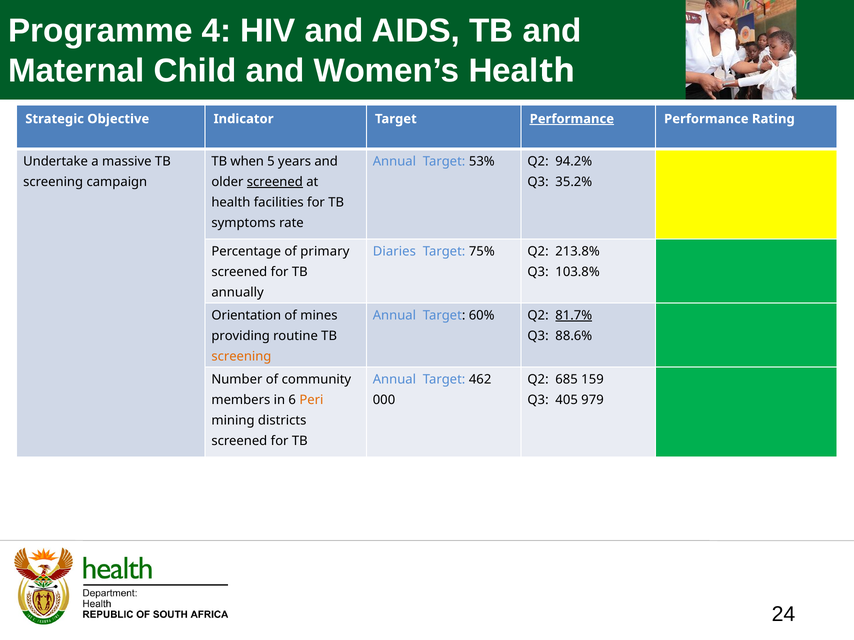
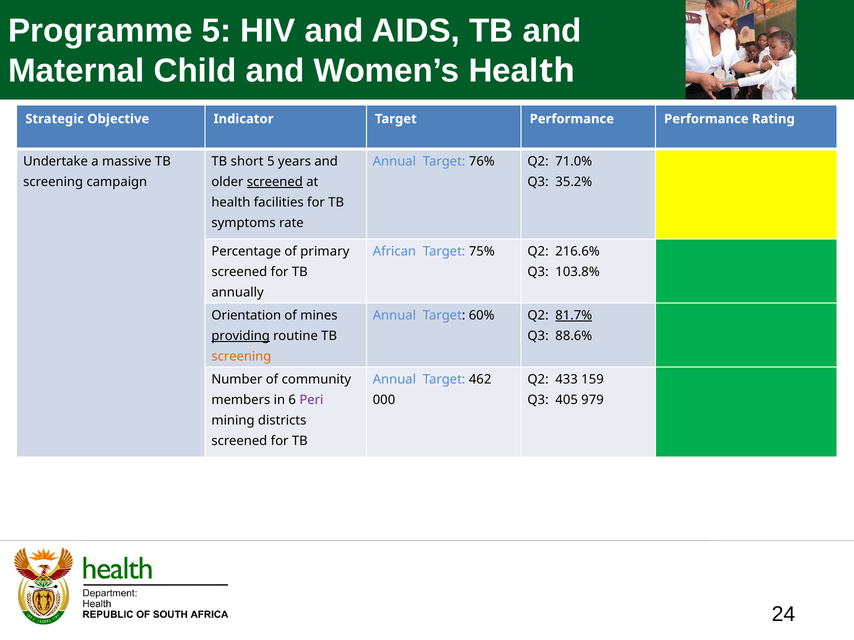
Programme 4: 4 -> 5 (216, 31)
Performance underline: present -> none (572, 119)
when: when -> short (247, 162)
53%: 53% -> 76% (482, 162)
94.2%: 94.2% -> 71.0% (574, 162)
Diaries: Diaries -> African (394, 252)
213.8%: 213.8% -> 216.6% (578, 252)
providing underline: none -> present (241, 336)
685: 685 -> 433 (567, 380)
Peri colour: orange -> purple (311, 400)
